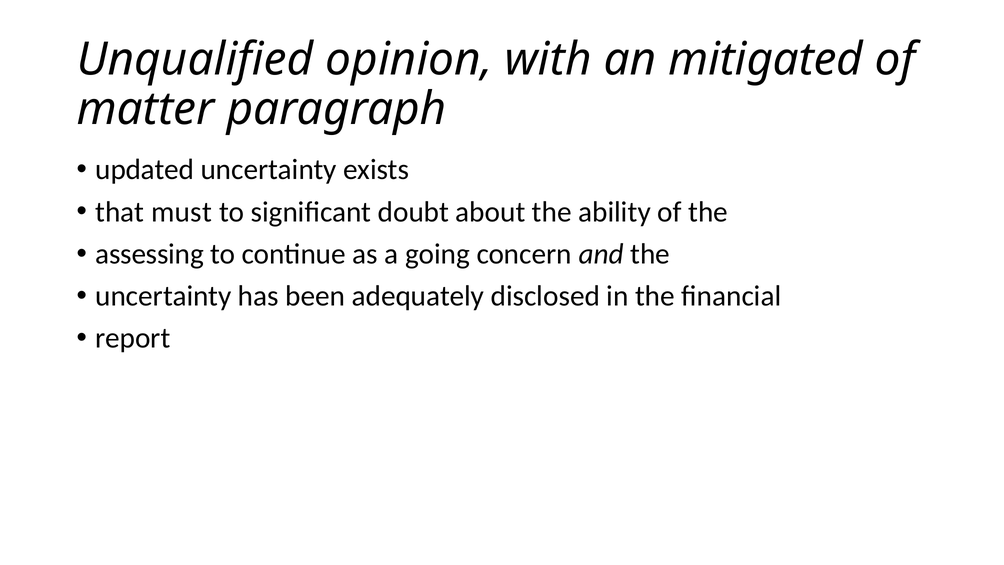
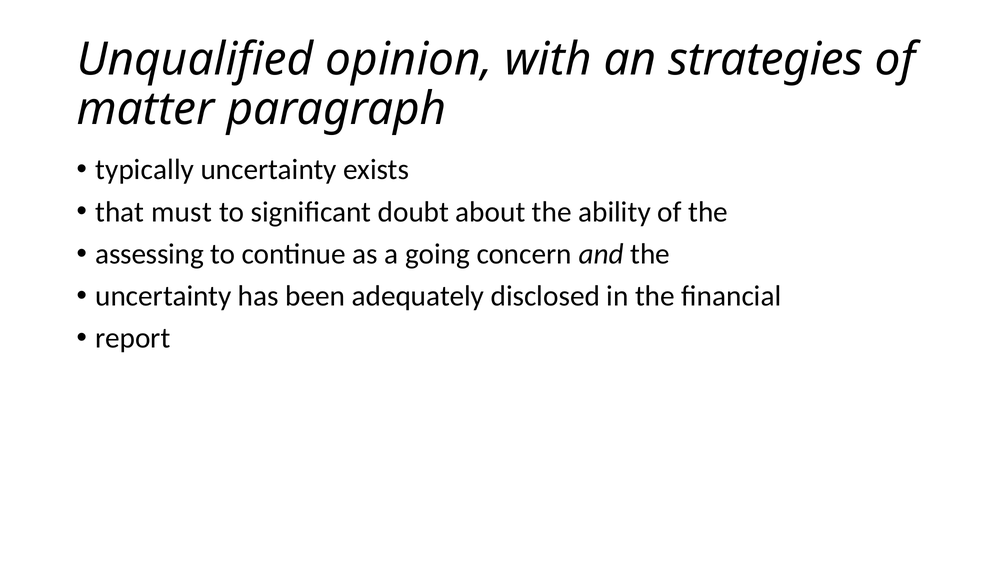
mitigated: mitigated -> strategies (766, 59)
updated: updated -> typically (145, 170)
